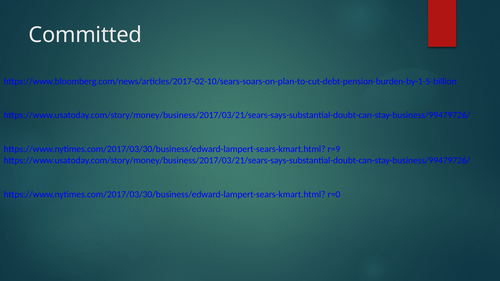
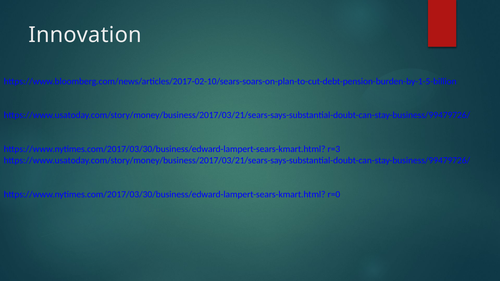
Committed: Committed -> Innovation (85, 35)
r=9: r=9 -> r=3 (334, 149)
